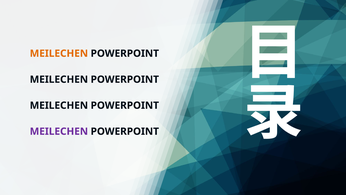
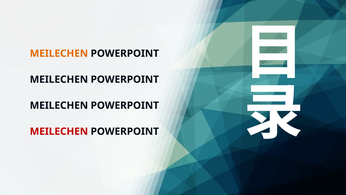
MEILECHEN colour: purple -> red (59, 131)
